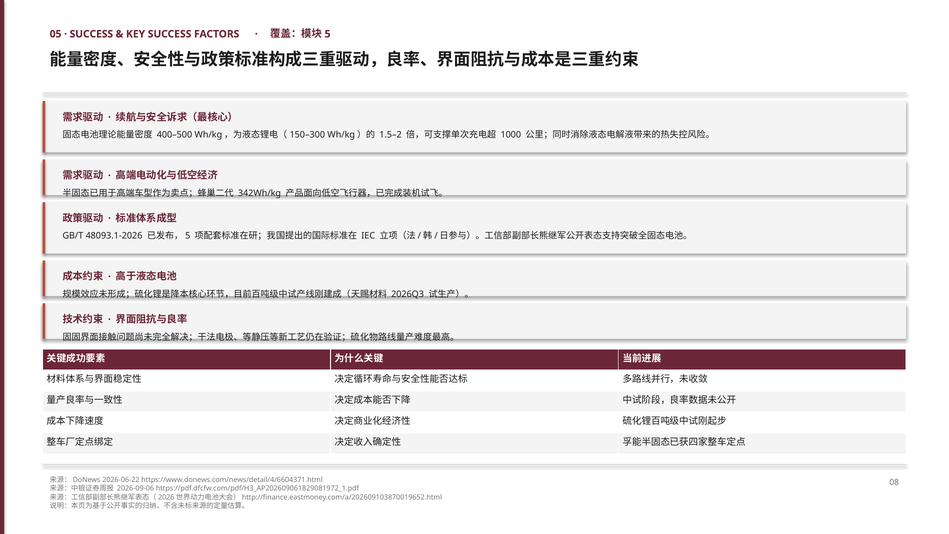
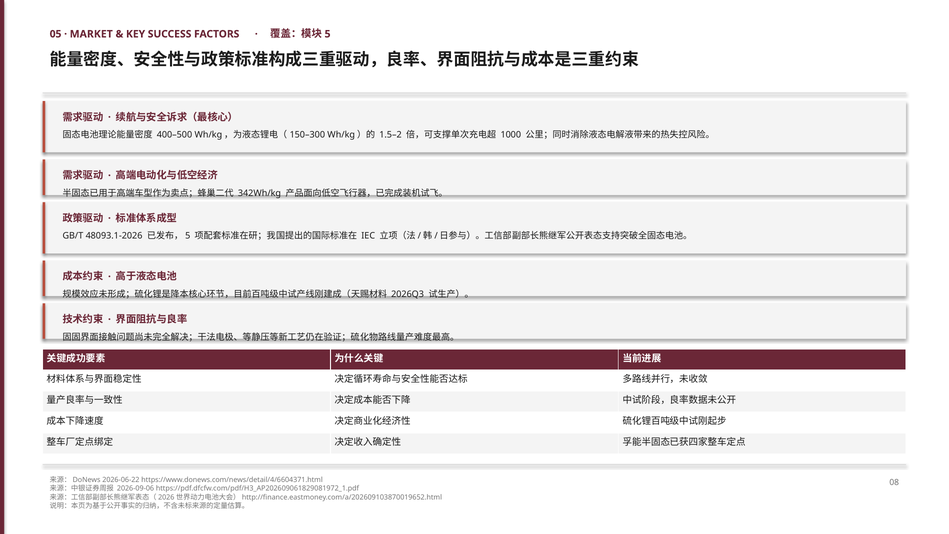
SUCCESS: SUCCESS -> MARKET (91, 34)
